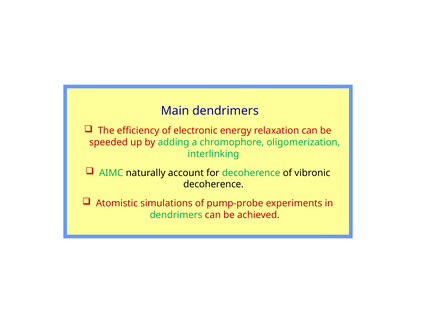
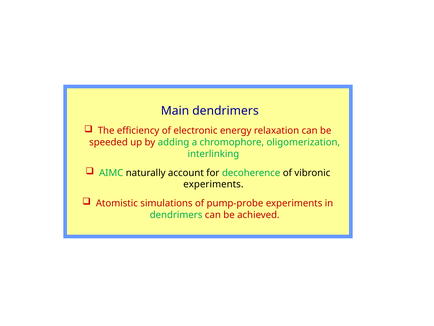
decoherence: decoherence -> experiments (213, 184)
